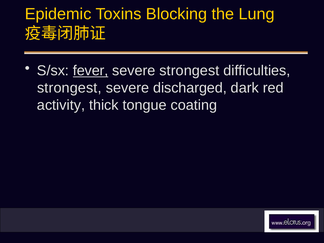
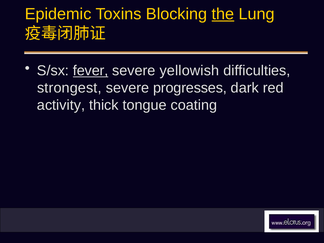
the underline: none -> present (223, 14)
severe strongest: strongest -> yellowish (189, 71)
discharged: discharged -> progresses (190, 88)
